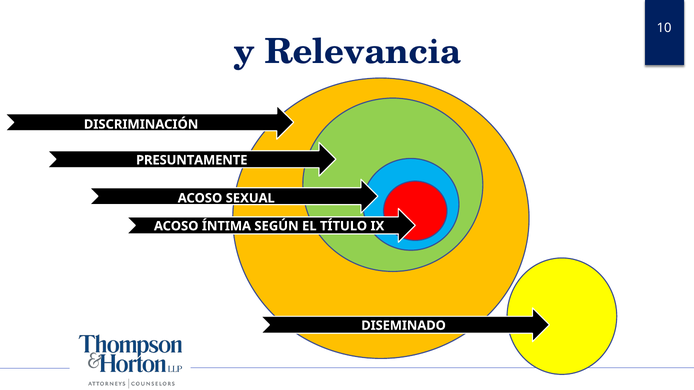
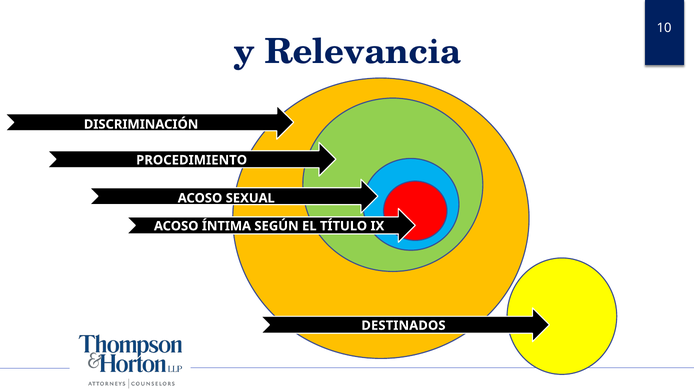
PRESUNTAMENTE: PRESUNTAMENTE -> PROCEDIMIENTO (192, 160)
DISEMINADO: DISEMINADO -> DESTINADOS (403, 326)
